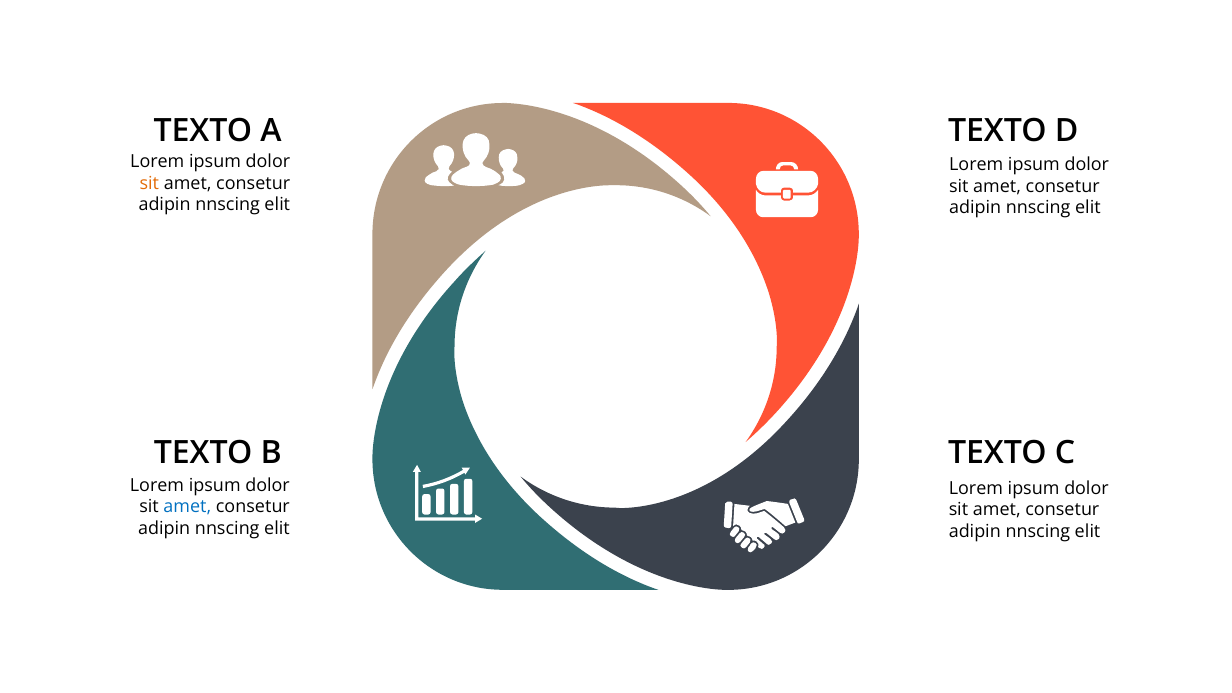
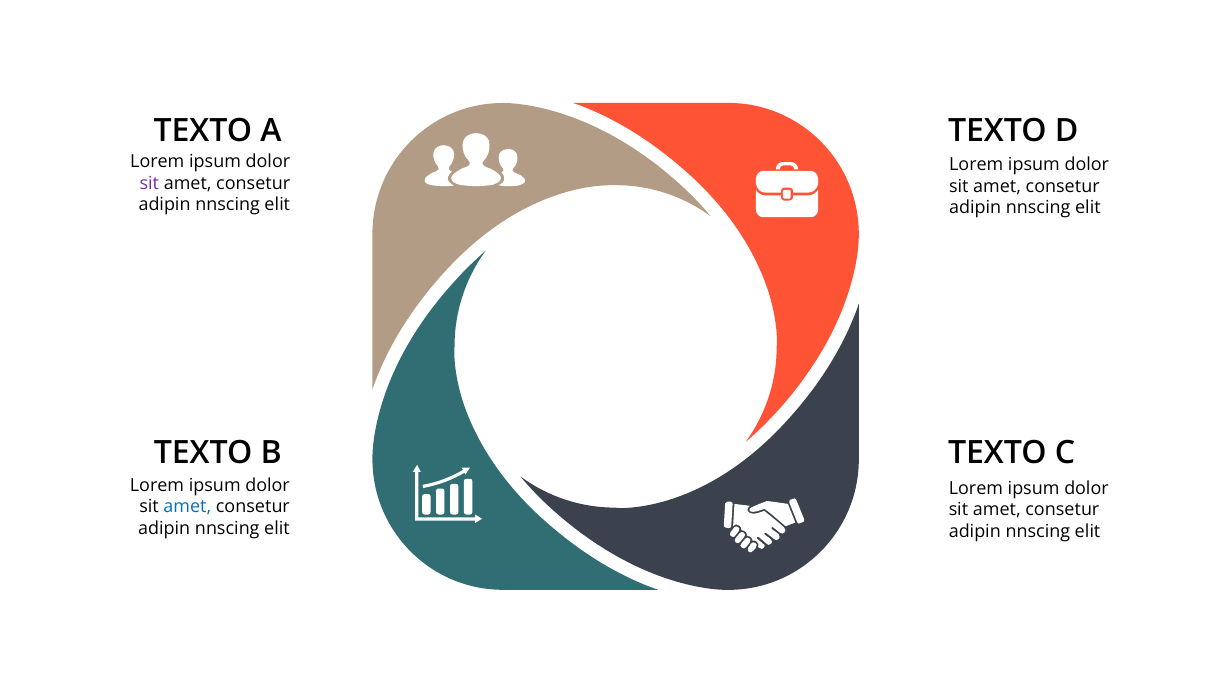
sit colour: orange -> purple (149, 183)
